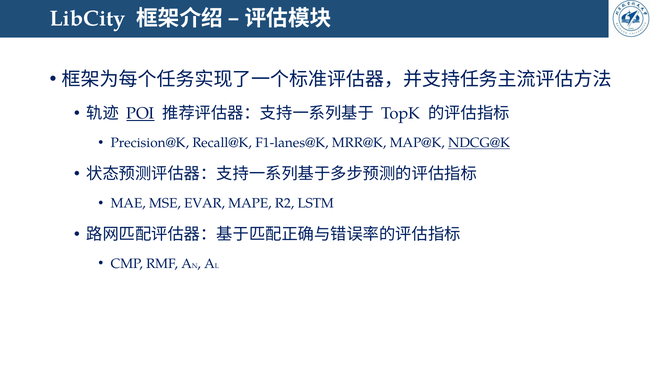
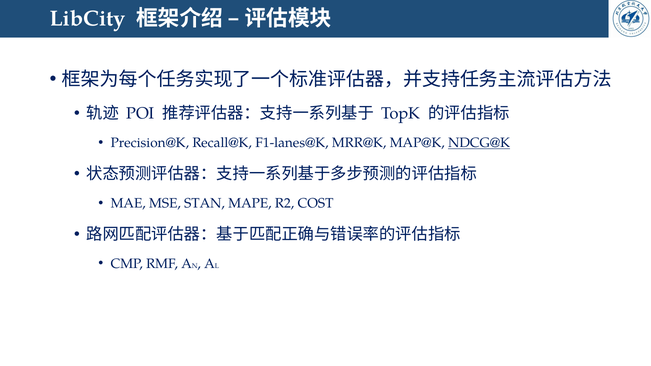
POI underline: present -> none (140, 114)
EVAR: EVAR -> STAN (205, 203)
LSTM: LSTM -> COST (316, 203)
